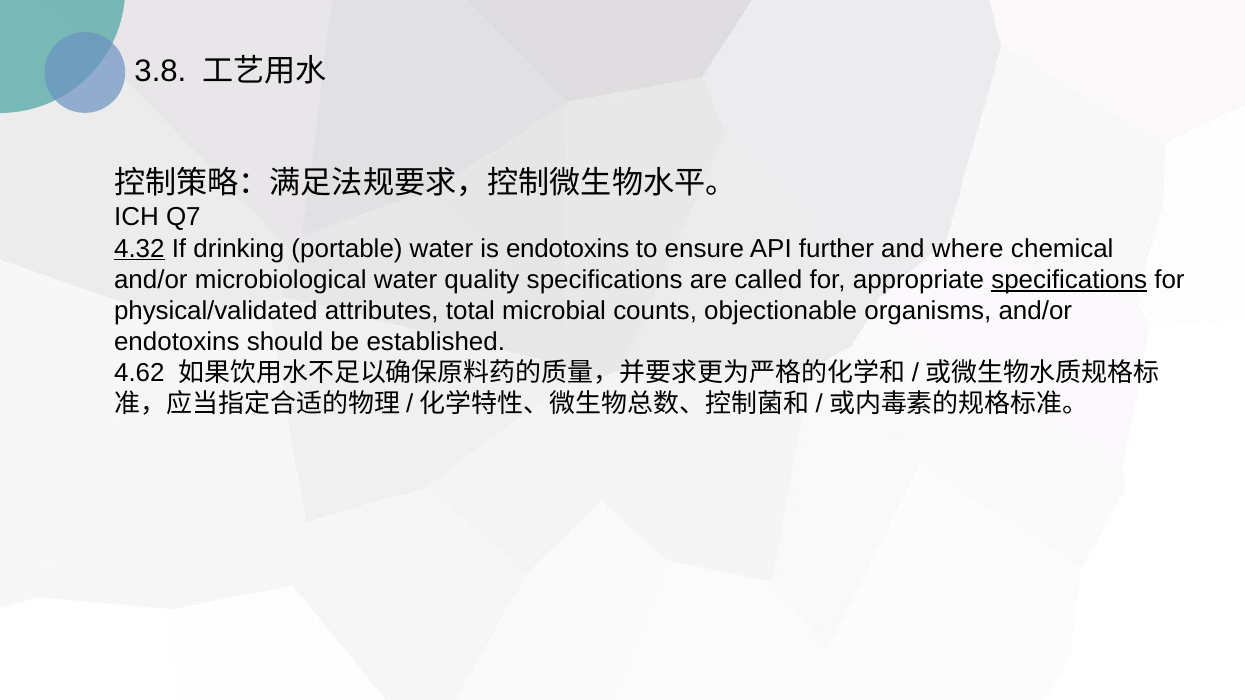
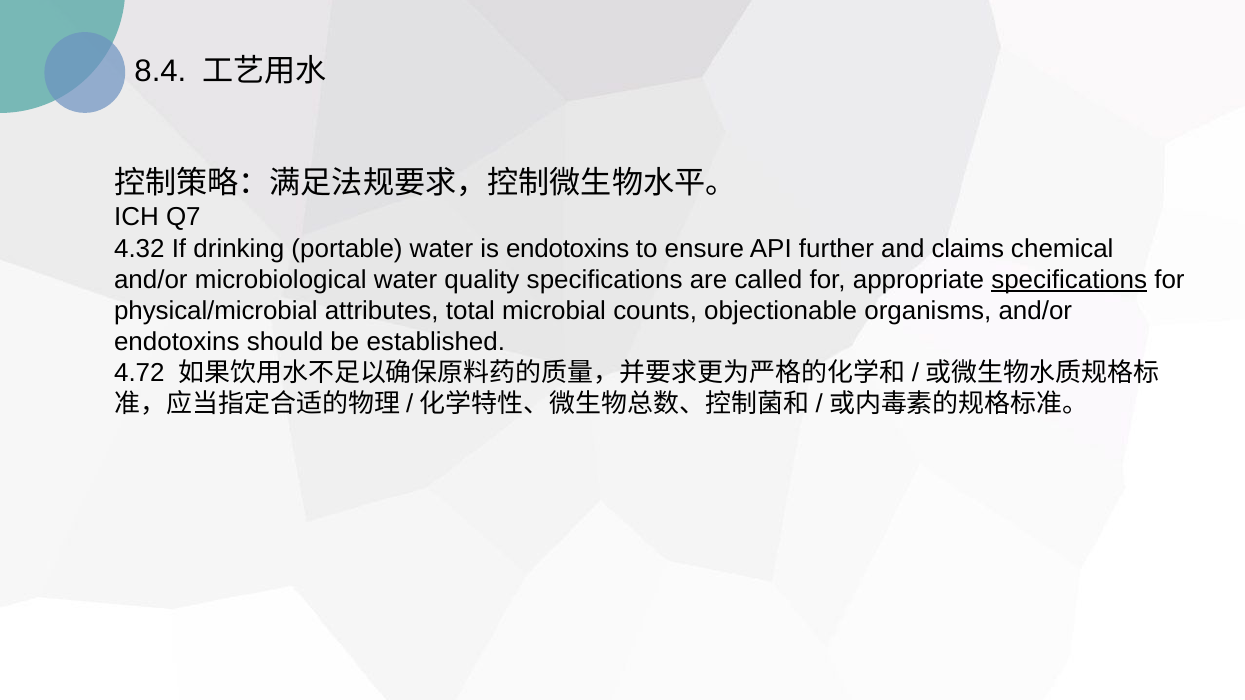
3.8: 3.8 -> 8.4 (160, 71)
4.32 underline: present -> none (139, 249)
where: where -> claims (968, 249)
physical/validated: physical/validated -> physical/microbial (216, 311)
4.62: 4.62 -> 4.72 (139, 373)
